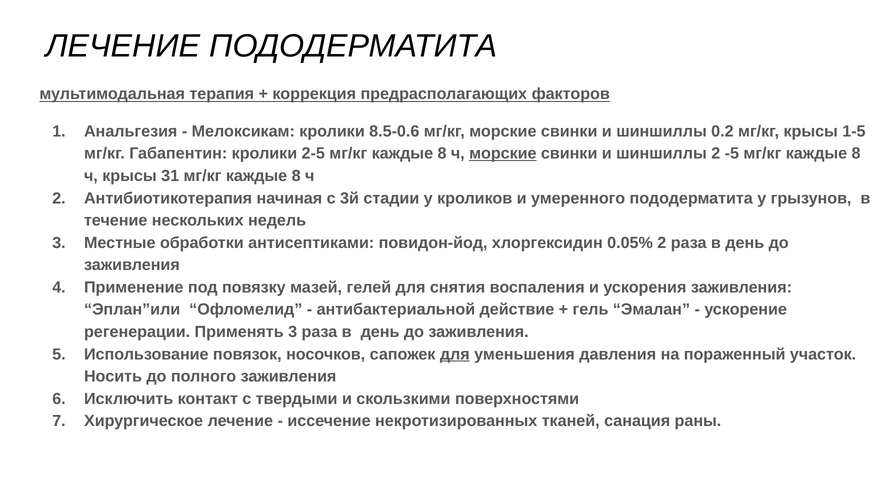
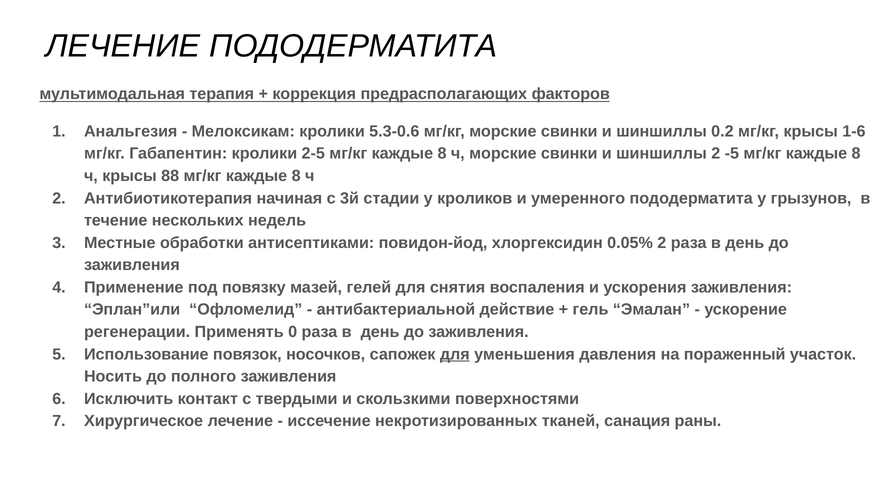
8.5-0.6: 8.5-0.6 -> 5.3-0.6 (394, 131)
1-5: 1-5 -> 1-6 (854, 131)
морские underline: present -> none (503, 154)
31: 31 -> 88 (170, 176)
Применять 3: 3 -> 0 (293, 332)
